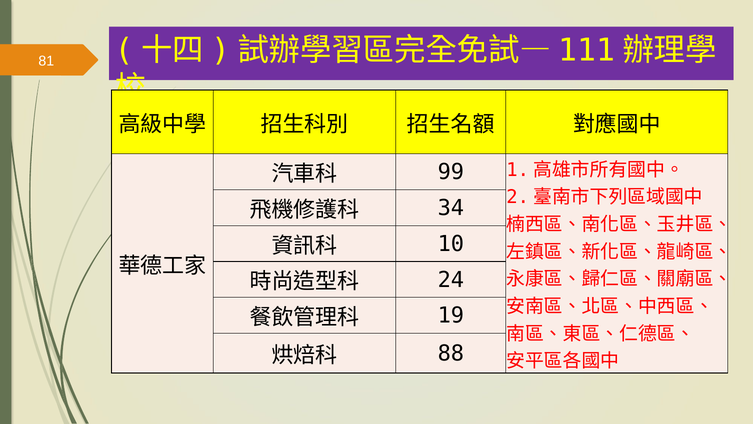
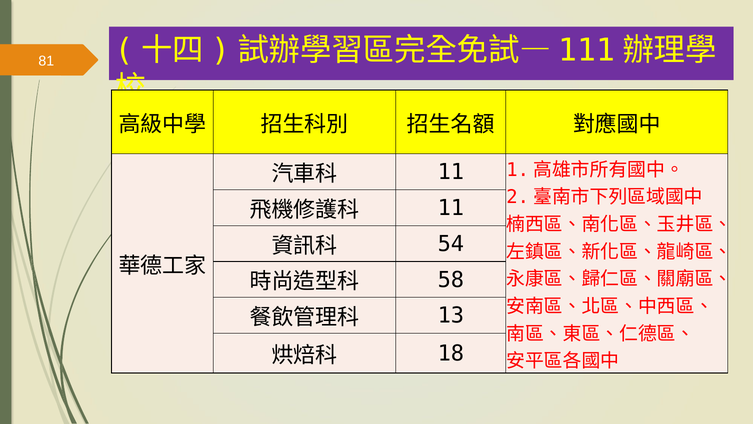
99: 99 -> 11 (451, 172)
34: 34 -> 11 (451, 208)
10: 10 -> 54 (451, 244)
24: 24 -> 58 (451, 279)
19: 19 -> 13 (451, 315)
88: 88 -> 18 (451, 353)
